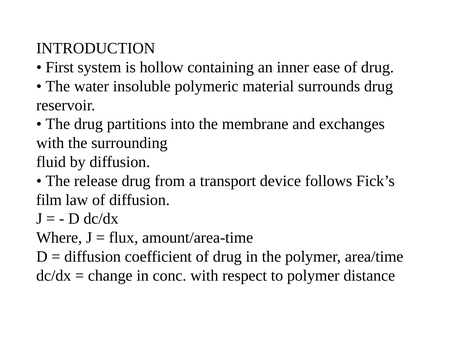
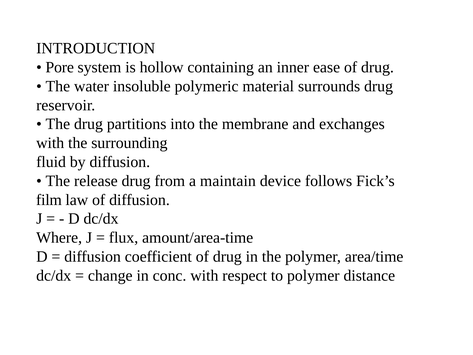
First: First -> Pore (60, 67)
transport: transport -> maintain (228, 181)
